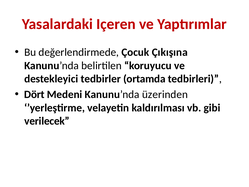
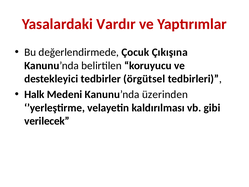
Içeren: Içeren -> Vardır (116, 24)
ortamda: ortamda -> örgütsel (144, 79)
Dört: Dört -> Halk (34, 94)
